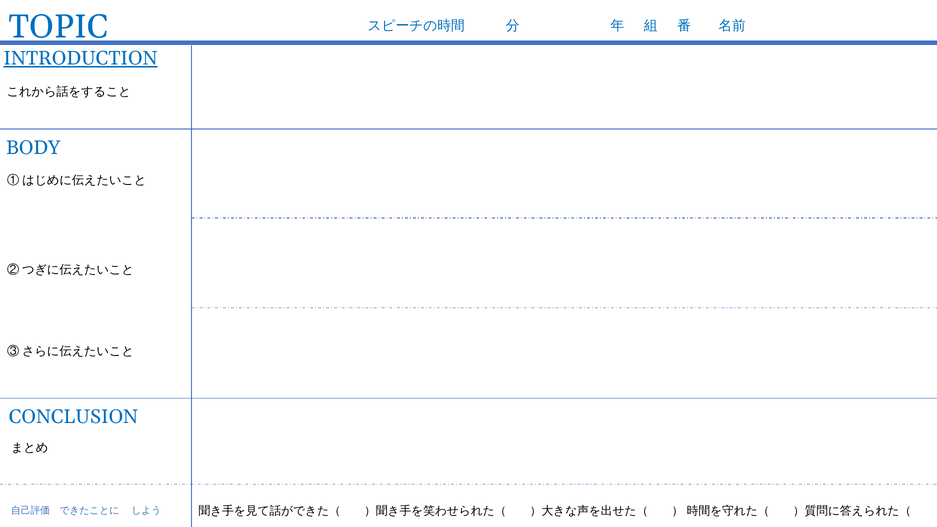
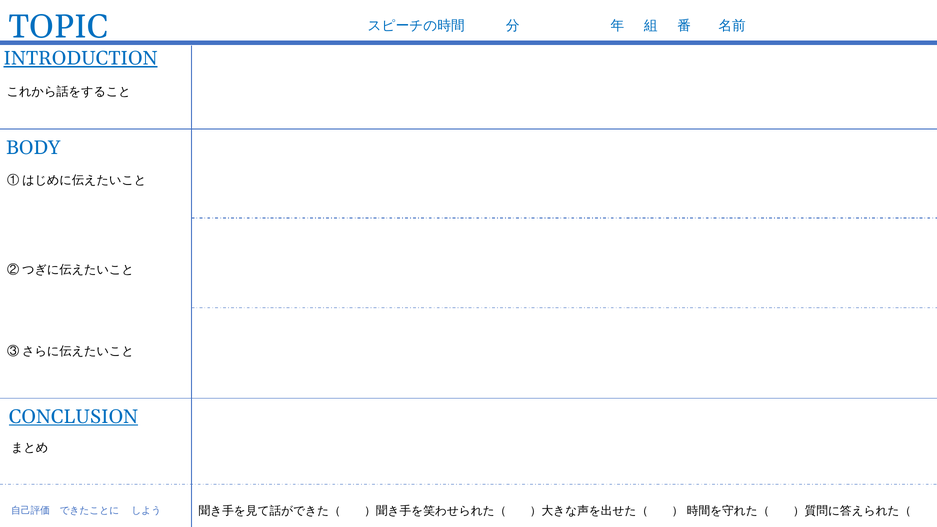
CONCLUSION underline: none -> present (74, 417)
